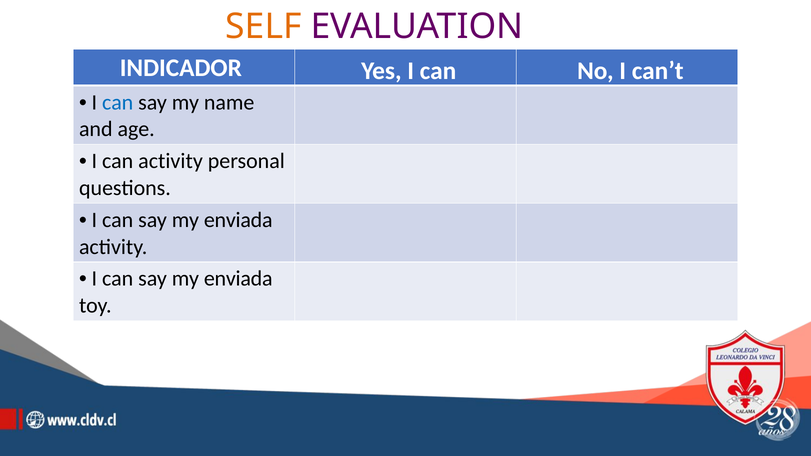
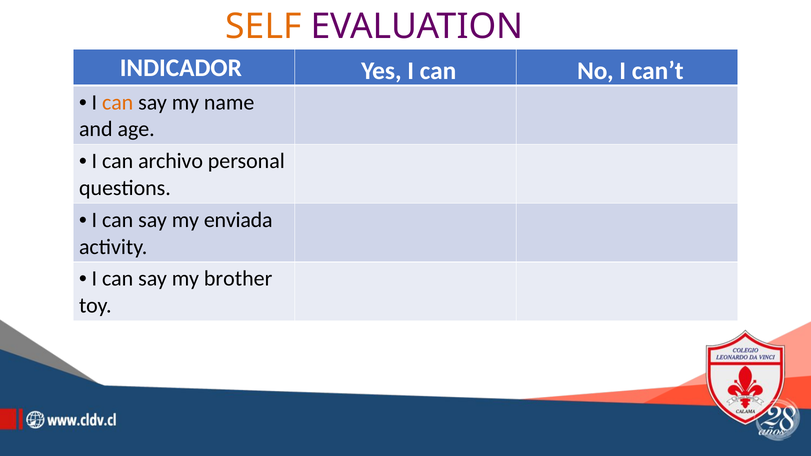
can colour: blue -> orange (118, 102)
can activity: activity -> archivo (171, 161)
enviada: enviada -> brother (238, 279)
